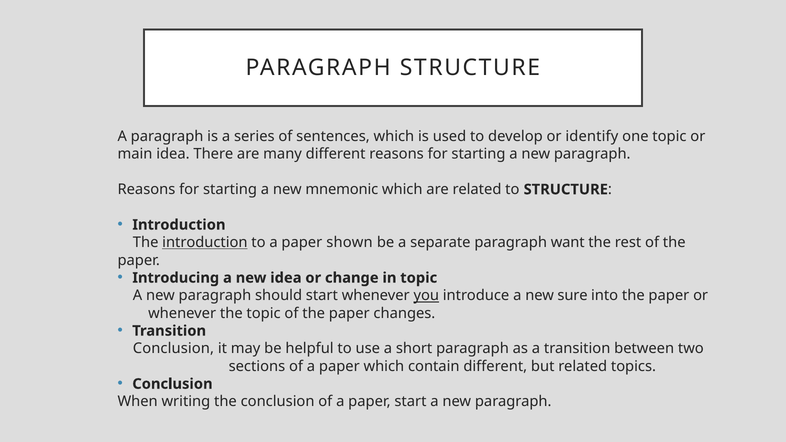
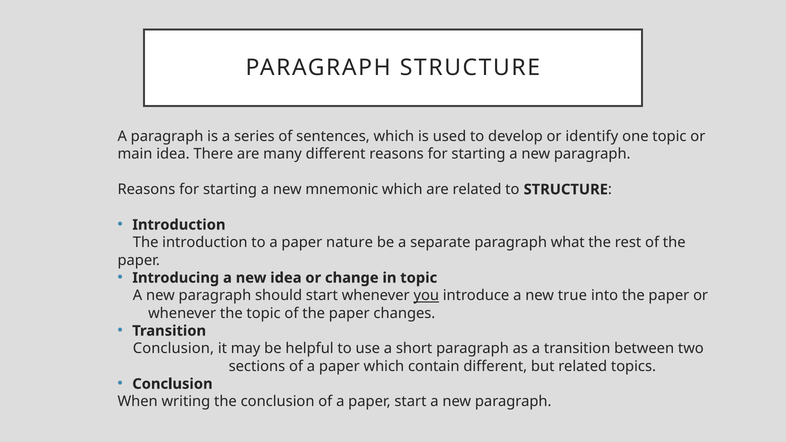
introduction underline: present -> none (205, 243)
shown: shown -> nature (350, 243)
want: want -> what (568, 243)
sure: sure -> true (572, 296)
